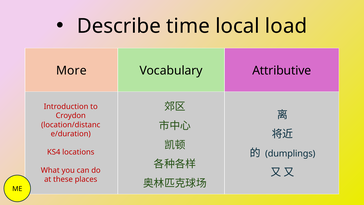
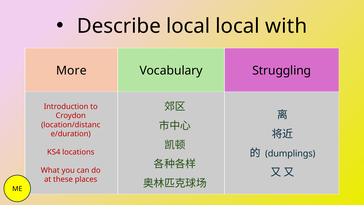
Describe time: time -> local (188, 26)
load: load -> with (286, 26)
Attributive: Attributive -> Struggling (282, 71)
